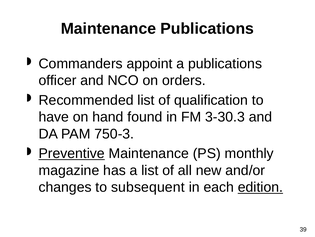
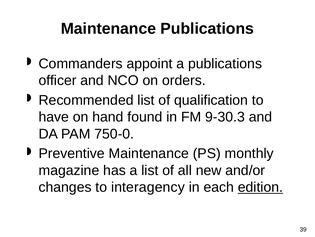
3-30.3: 3-30.3 -> 9-30.3 (225, 117)
750-3: 750-3 -> 750-0 (114, 133)
Preventive underline: present -> none (72, 153)
subsequent: subsequent -> interagency (148, 187)
